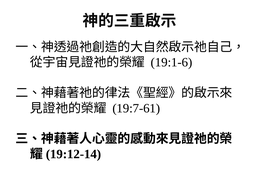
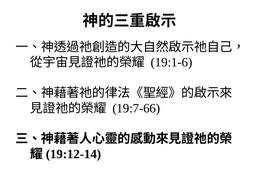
19:7-61: 19:7-61 -> 19:7-66 (136, 108)
